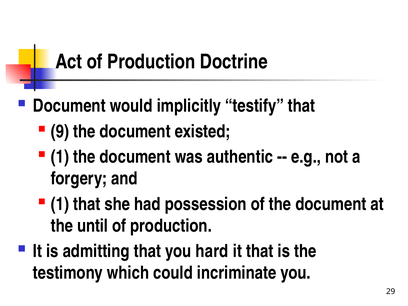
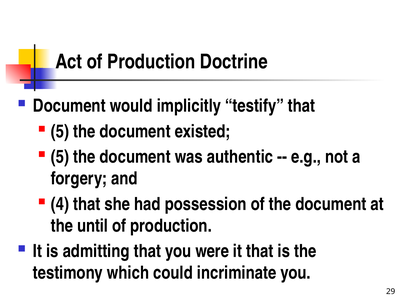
9: 9 -> 5 (60, 131)
1: 1 -> 5 (60, 157)
1: 1 -> 4 (60, 204)
hard: hard -> were (212, 251)
